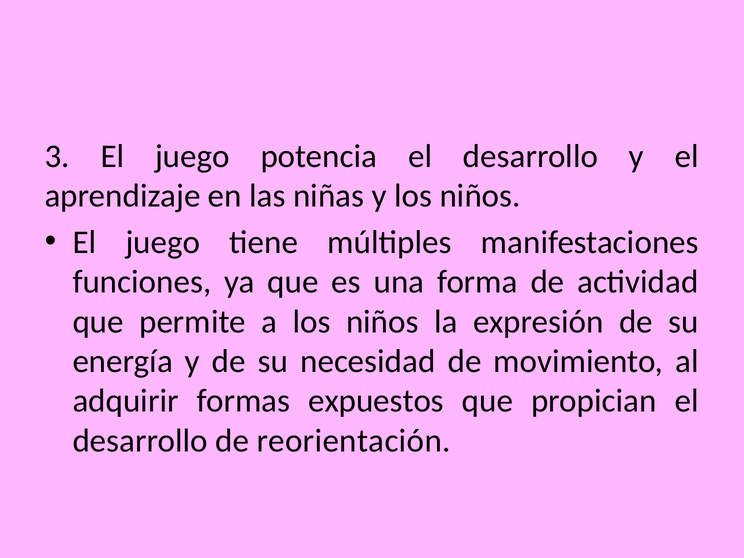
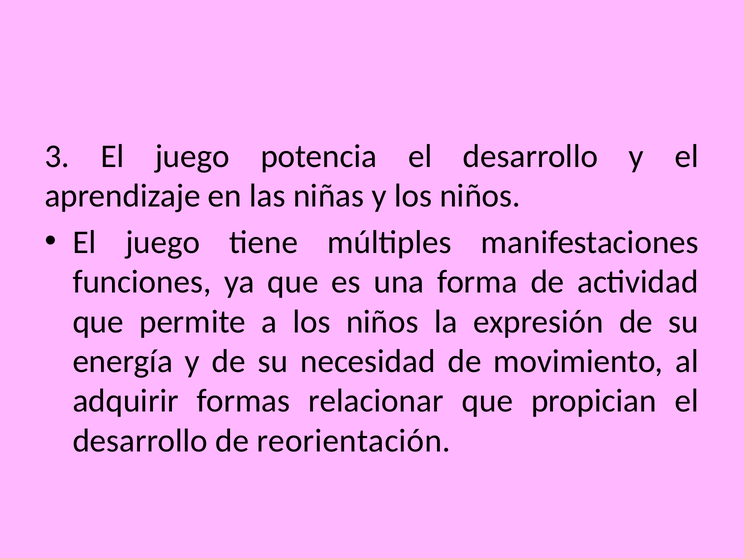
expuestos: expuestos -> relacionar (376, 401)
